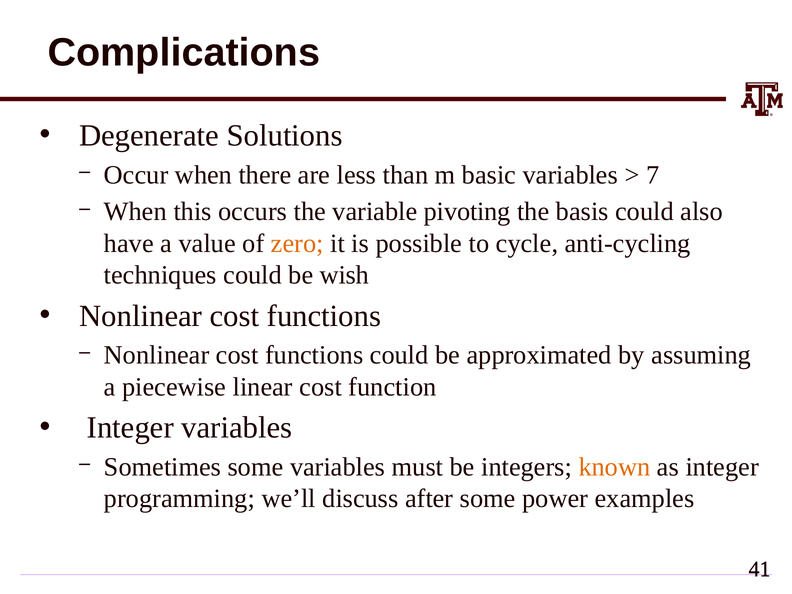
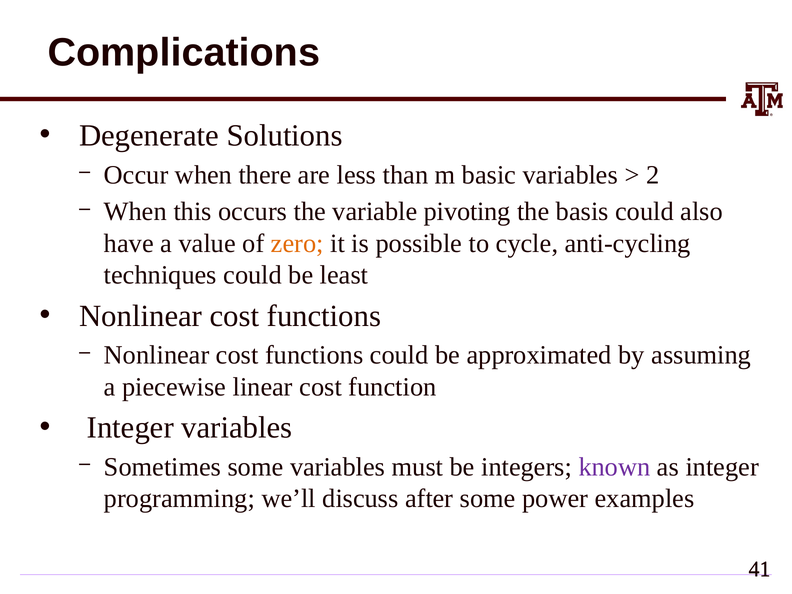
7: 7 -> 2 (653, 175)
wish: wish -> least (344, 275)
known colour: orange -> purple (615, 467)
